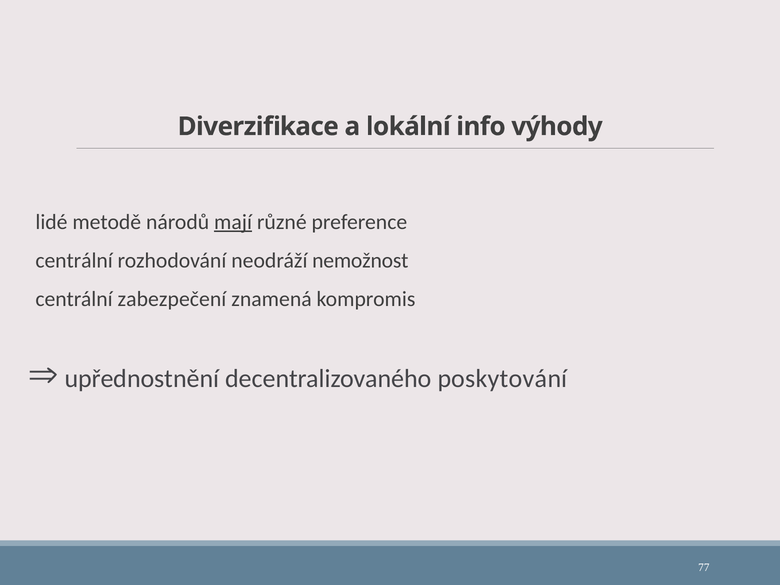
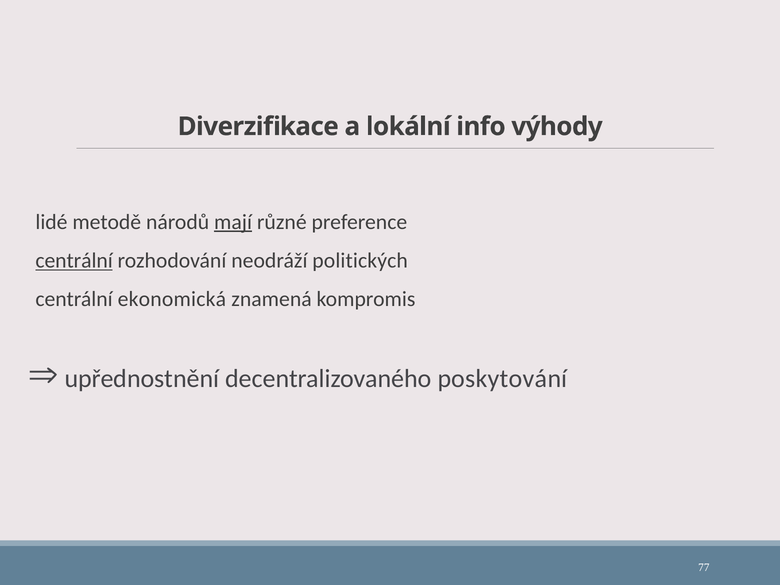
centrální underline: none -> present (74, 261)
nemožnost: nemožnost -> politických (360, 261)
zabezpečení: zabezpečení -> ekonomická (172, 299)
